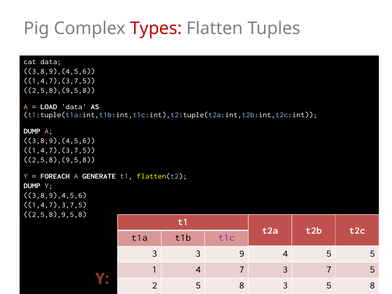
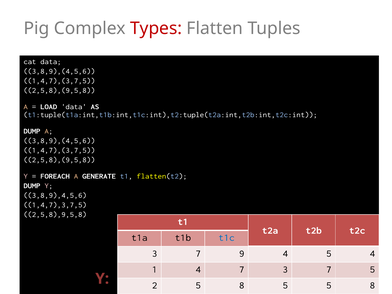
t1c colour: purple -> blue (226, 238)
3: 3 -> 7 (198, 253)
5 5: 5 -> 4 (372, 253)
8 3: 3 -> 5 (285, 285)
